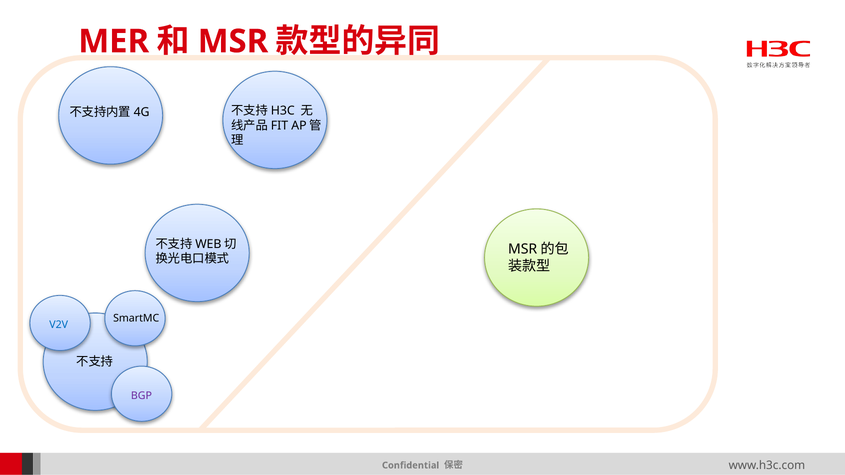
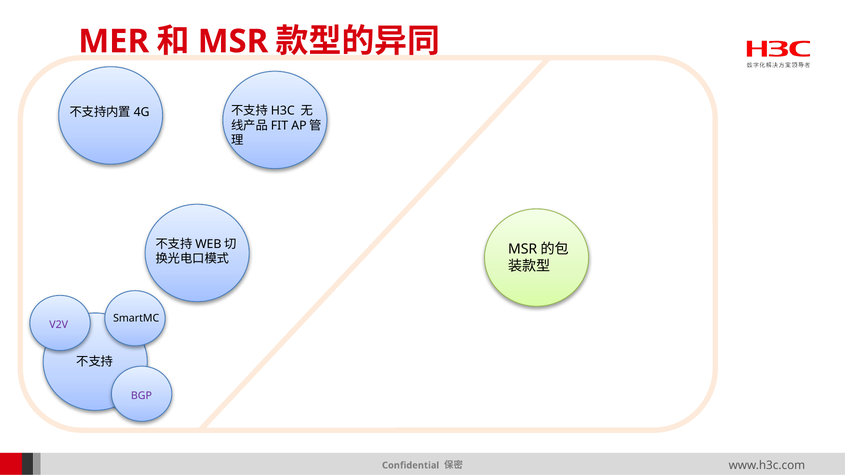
V2V colour: blue -> purple (59, 325)
